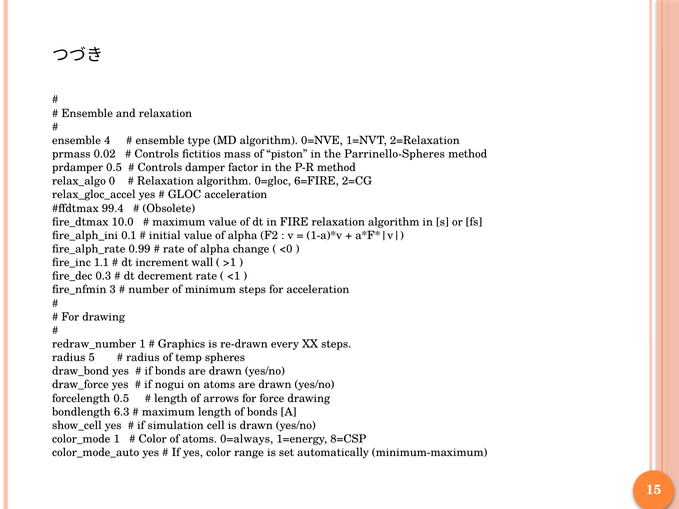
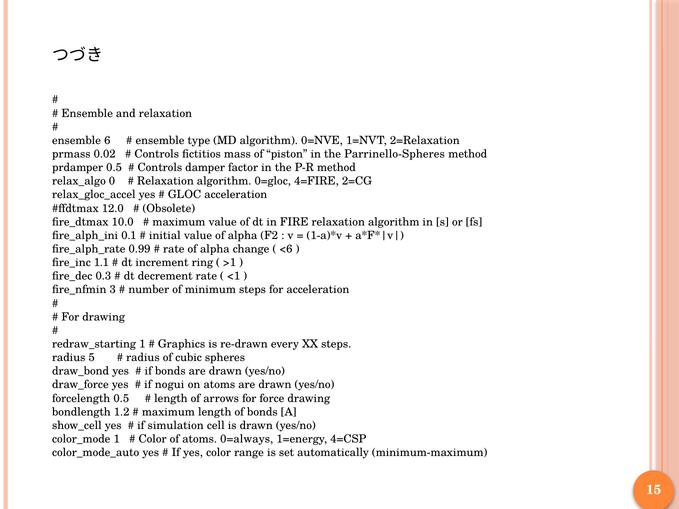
4: 4 -> 6 (107, 140)
6=FIRE: 6=FIRE -> 4=FIRE (316, 181)
99.4: 99.4 -> 12.0 (113, 208)
<0: <0 -> <6 (286, 249)
wall: wall -> ring (202, 263)
redraw_number: redraw_number -> redraw_starting (94, 344)
temp: temp -> cubic (189, 358)
6.3: 6.3 -> 1.2 (122, 412)
8=CSP: 8=CSP -> 4=CSP (348, 439)
